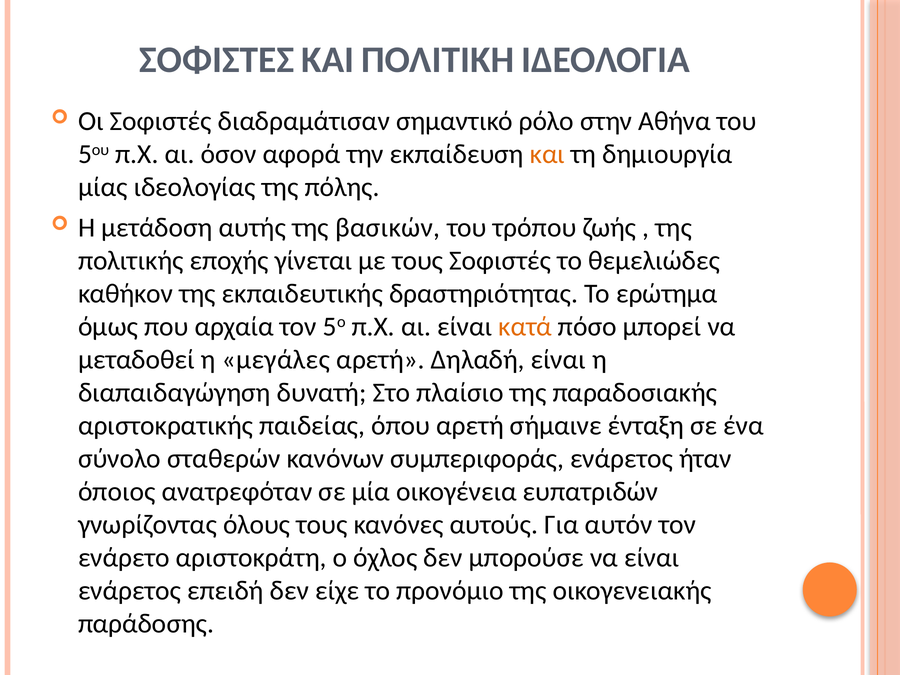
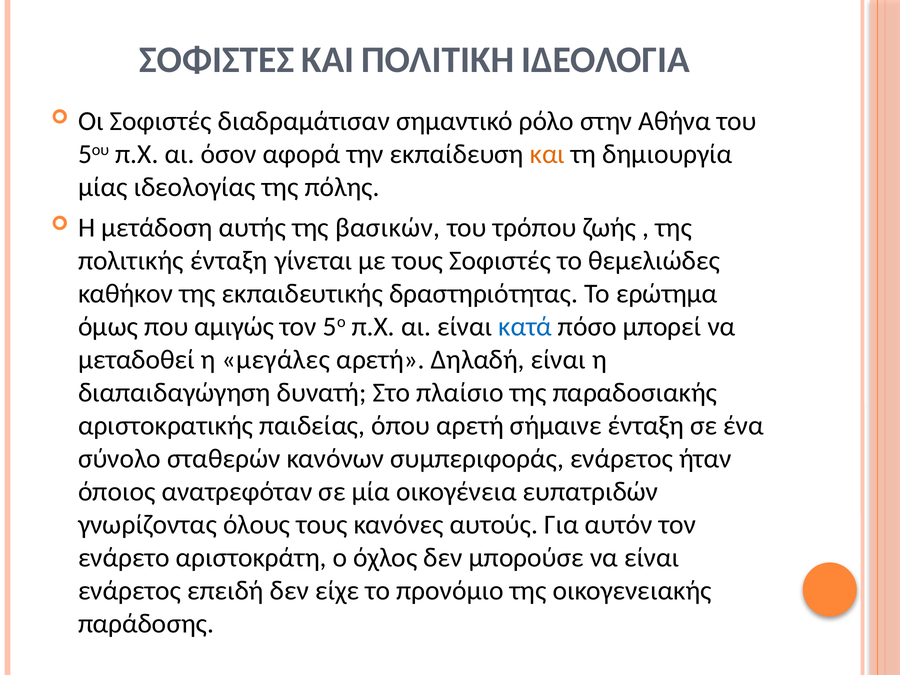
πολιτικής εποχής: εποχής -> ένταξη (229, 261)
αρχαία: αρχαία -> αμιγώς (234, 327)
κατά colour: orange -> blue (525, 327)
